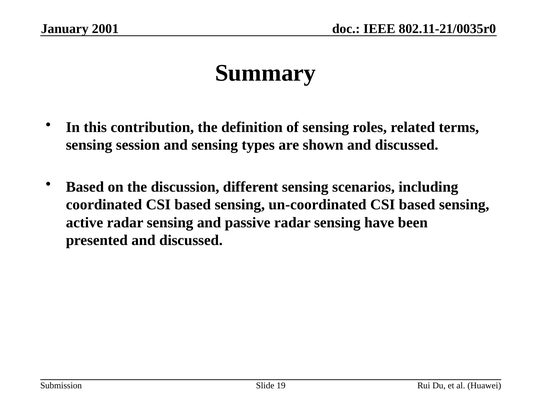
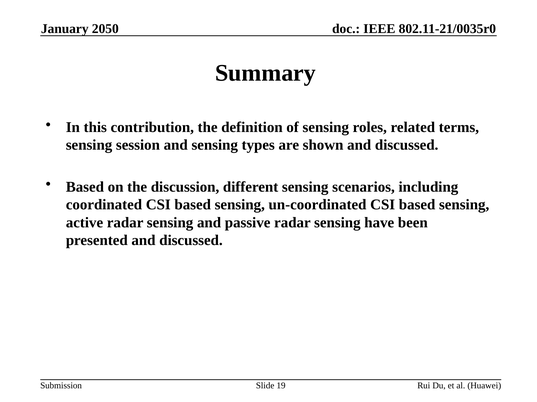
2001: 2001 -> 2050 (105, 29)
